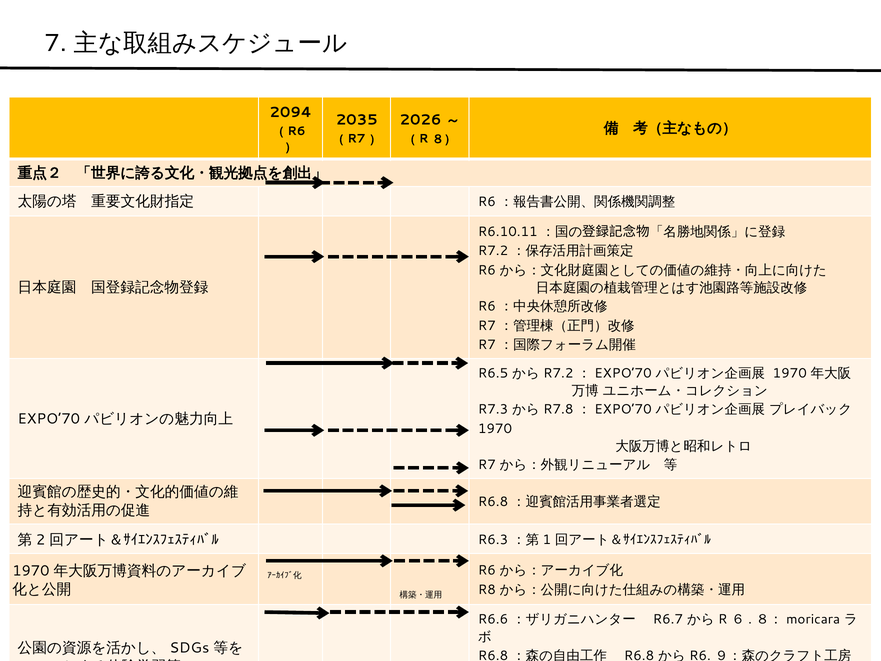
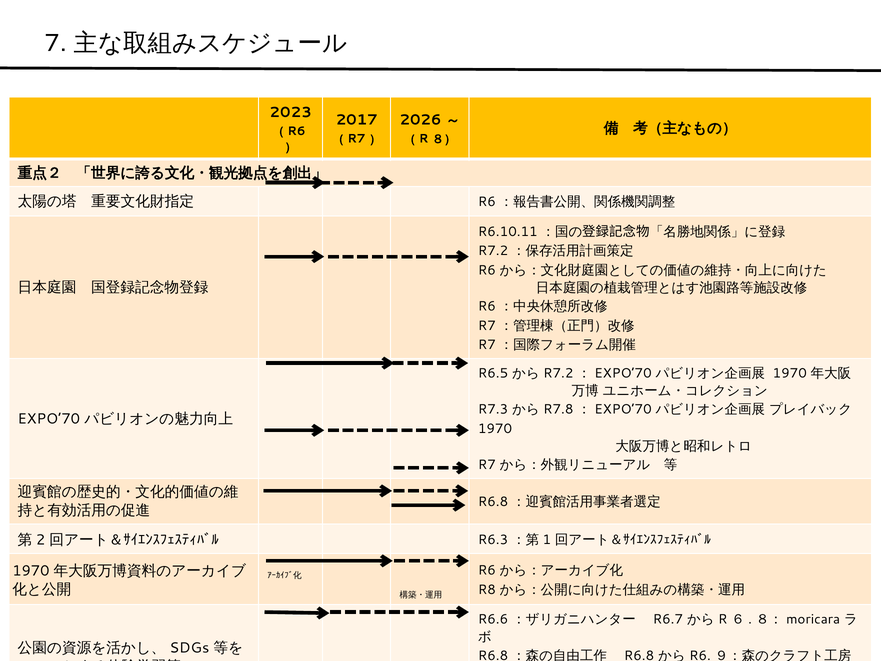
2094: 2094 -> 2023 (291, 112)
2035: 2035 -> 2017 (357, 120)
